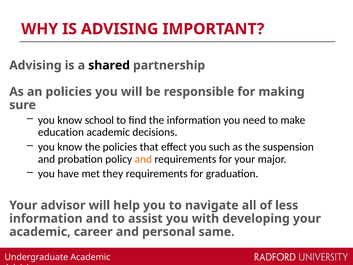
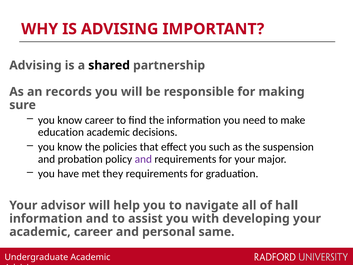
an policies: policies -> records (69, 92)
know school: school -> career (99, 120)
and colour: orange -> purple (143, 159)
less: less -> hall (287, 205)
